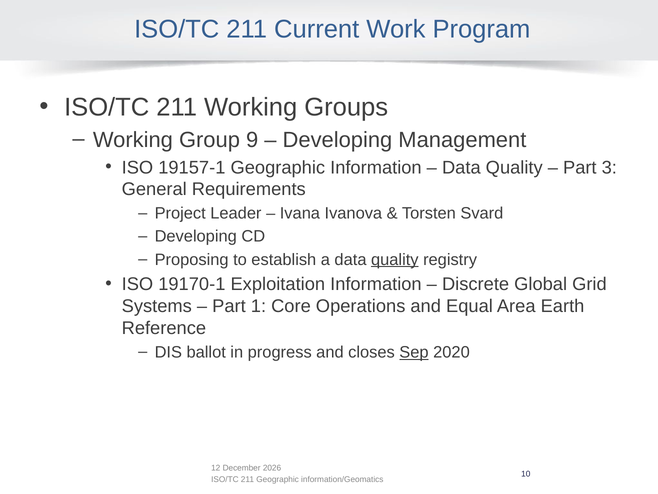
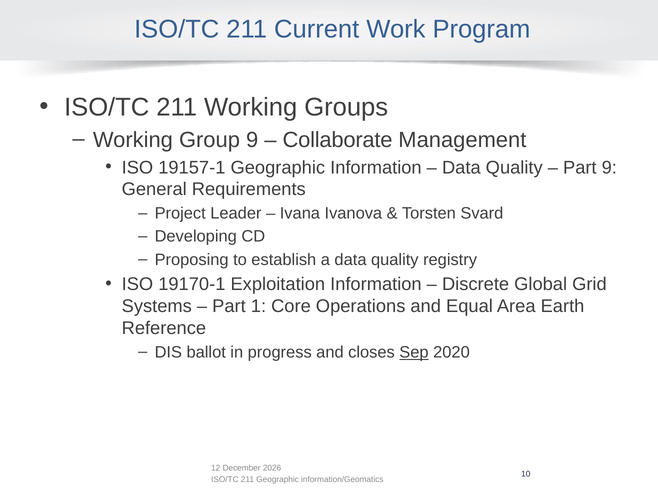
Developing: Developing -> Collaborate (338, 140)
Part 3: 3 -> 9 (609, 167)
quality underline: present -> none (395, 259)
